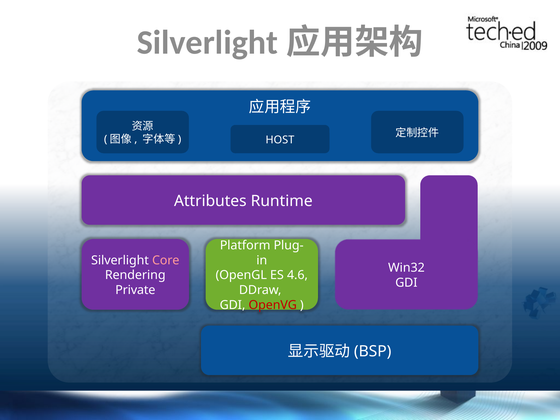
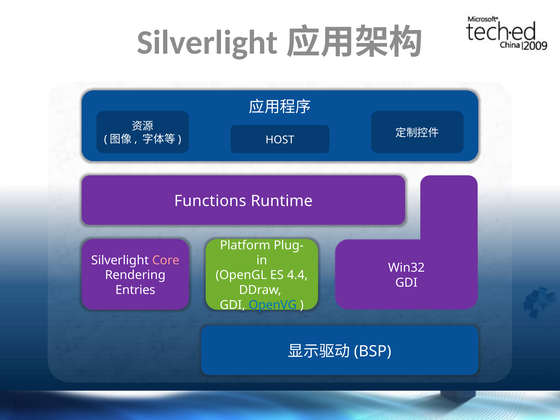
Attributes: Attributes -> Functions (210, 201)
4.6: 4.6 -> 4.4 (297, 275)
Private: Private -> Entries (135, 290)
OpenVG colour: red -> blue (273, 305)
